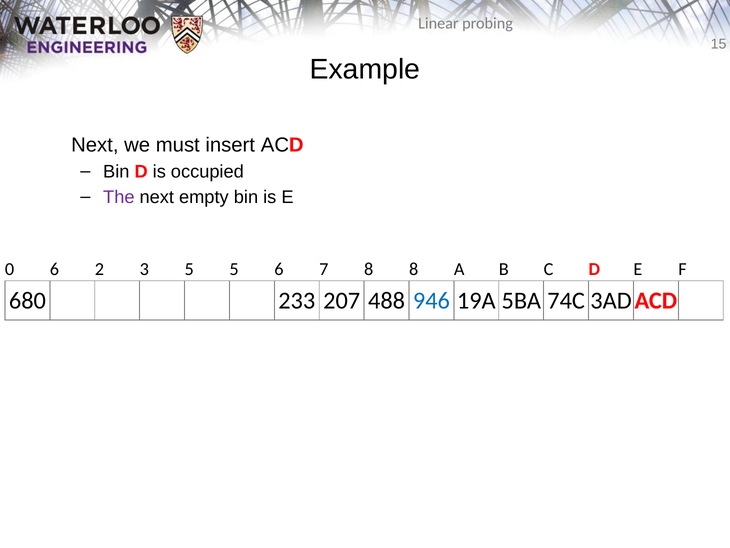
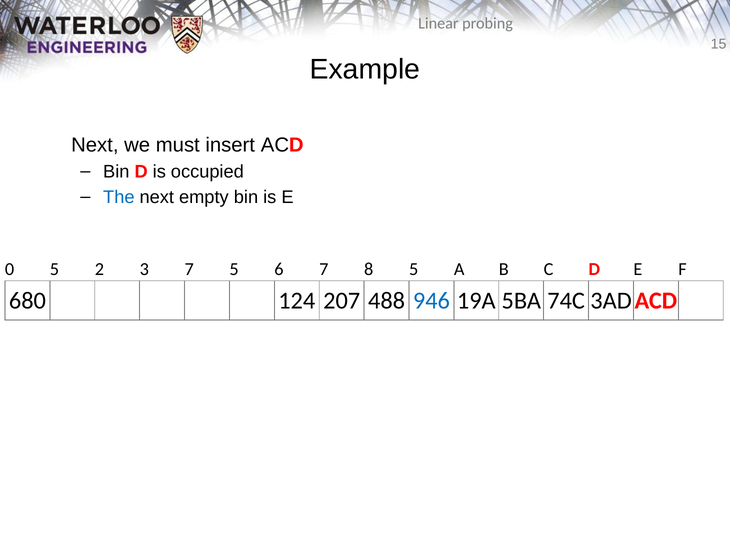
The colour: purple -> blue (119, 197)
0 6: 6 -> 5 (54, 269)
3 5: 5 -> 7 (189, 269)
8 8: 8 -> 5 (414, 269)
233: 233 -> 124 (297, 300)
